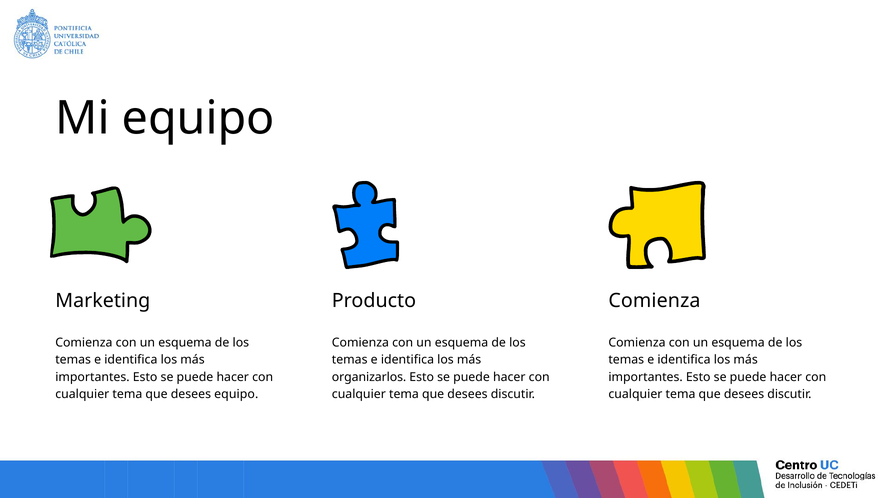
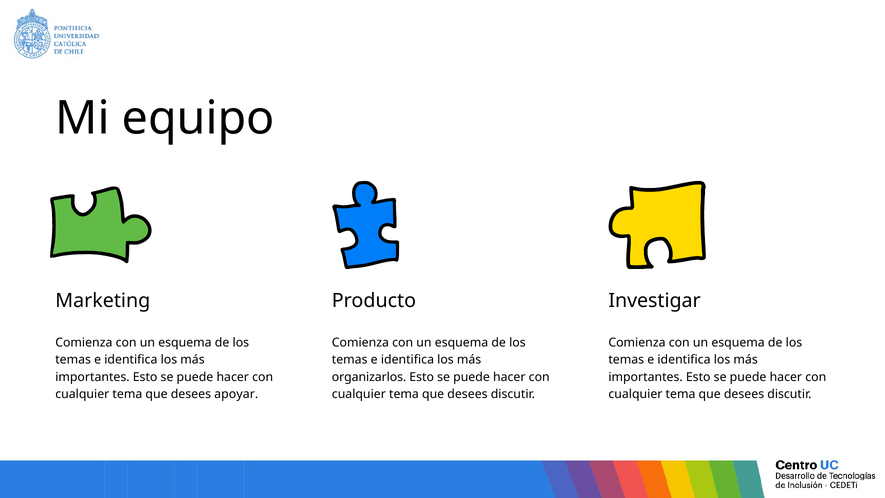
Comienza: Comienza -> Investigar (655, 301)
desees equipo: equipo -> apoyar (236, 394)
